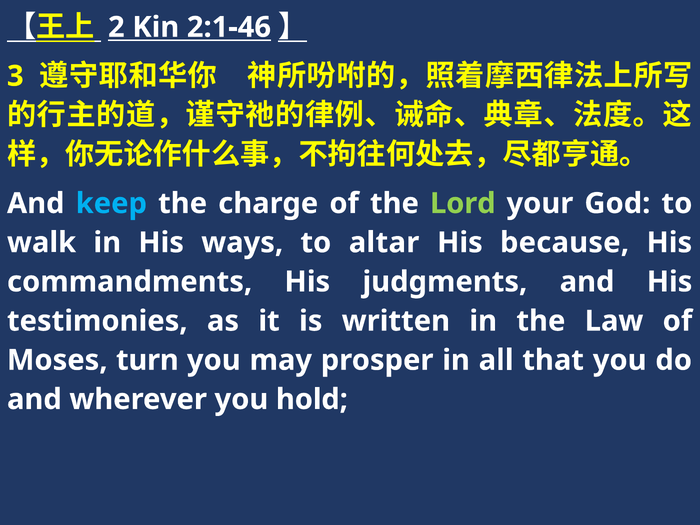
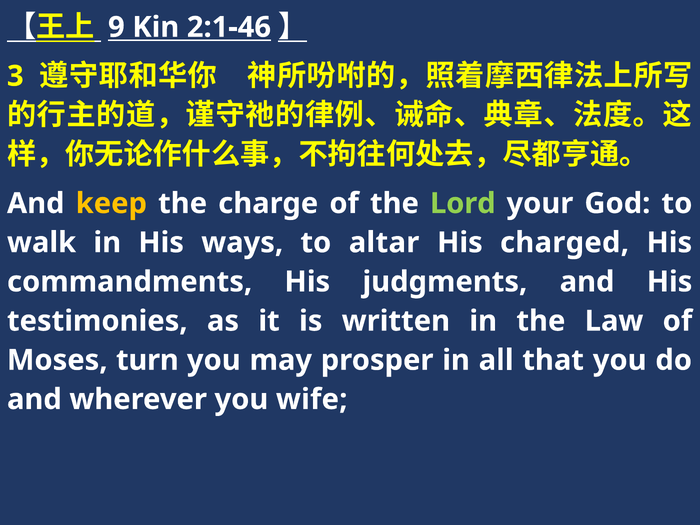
2: 2 -> 9 (116, 27)
keep colour: light blue -> yellow (111, 203)
because: because -> charged (565, 243)
hold: hold -> wife (312, 399)
